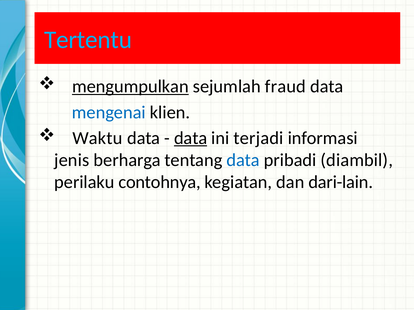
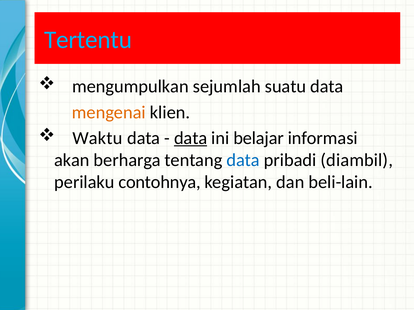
mengumpulkan underline: present -> none (130, 87)
fraud: fraud -> suatu (286, 87)
mengenai colour: blue -> orange (109, 112)
terjadi: terjadi -> belajar (259, 138)
jenis: jenis -> akan (72, 160)
dari-lain: dari-lain -> beli-lain (341, 182)
